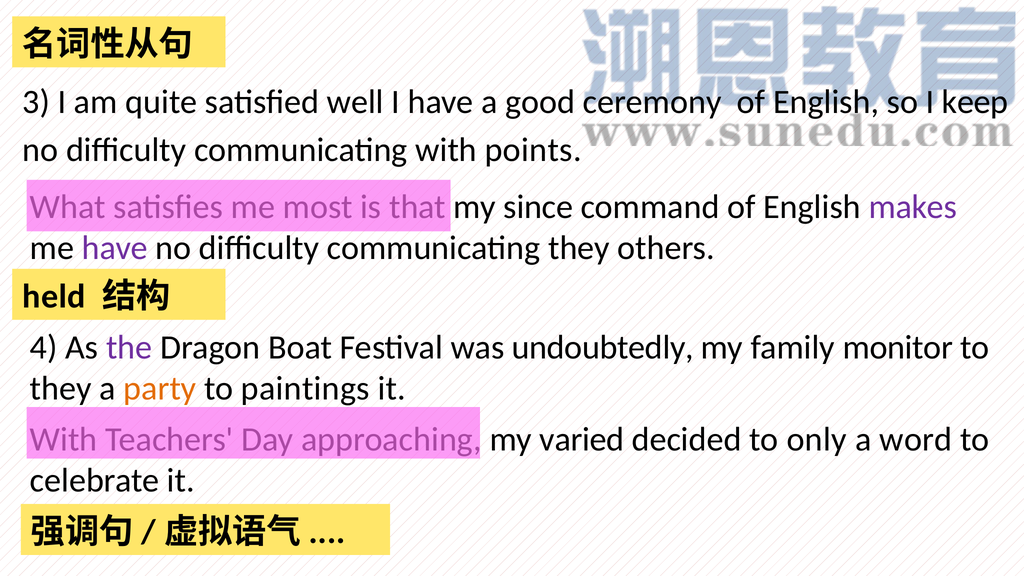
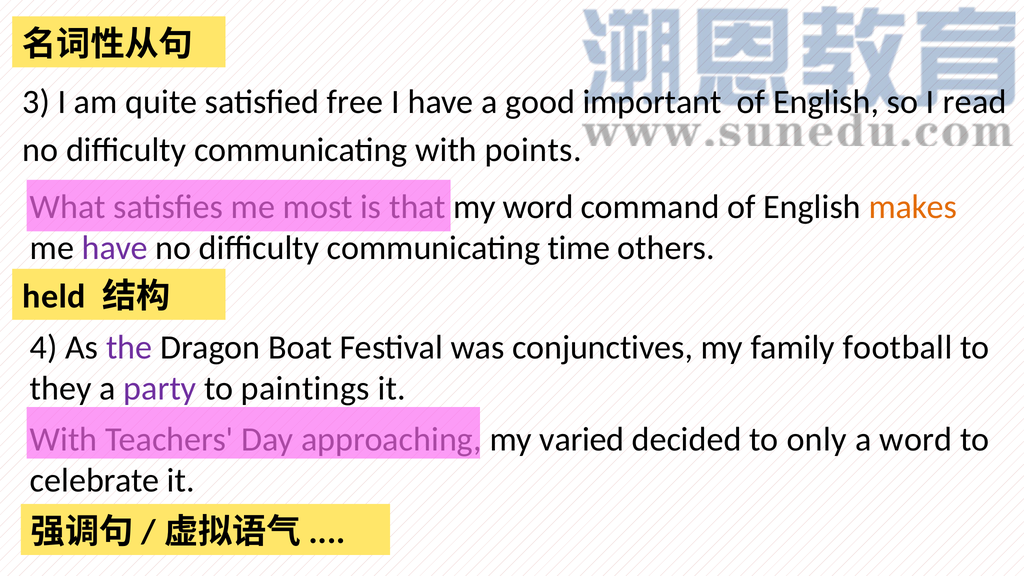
well: well -> free (355, 102)
ceremony: ceremony -> important (652, 102)
keep: keep -> read (975, 102)
my since: since -> word (538, 207)
makes colour: purple -> orange (913, 207)
communicating they: they -> time (579, 248)
undoubtedly: undoubtedly -> conjunctives (603, 348)
monitor: monitor -> football (898, 348)
party colour: orange -> purple (160, 389)
